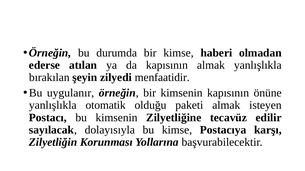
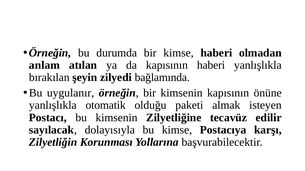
ederse: ederse -> anlam (44, 65)
kapısının almak: almak -> haberi (211, 65)
menfaatidir: menfaatidir -> bağlamında (162, 78)
